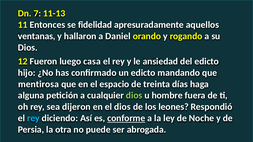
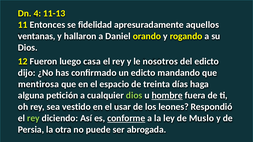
7: 7 -> 4 (37, 13)
ansiedad: ansiedad -> nosotros (160, 61)
hijo: hijo -> dijo (27, 73)
hombre underline: none -> present (167, 96)
dijeron: dijeron -> vestido (76, 107)
el dios: dios -> usar (123, 107)
rey colour: light blue -> light green (33, 118)
Noche: Noche -> Muslo (201, 118)
